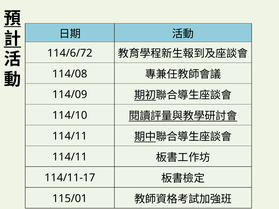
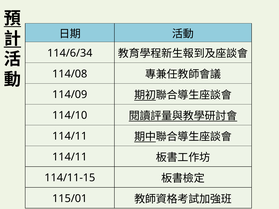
114/6/72: 114/6/72 -> 114/6/34 (70, 53)
114/11-17: 114/11-17 -> 114/11-15 (70, 178)
